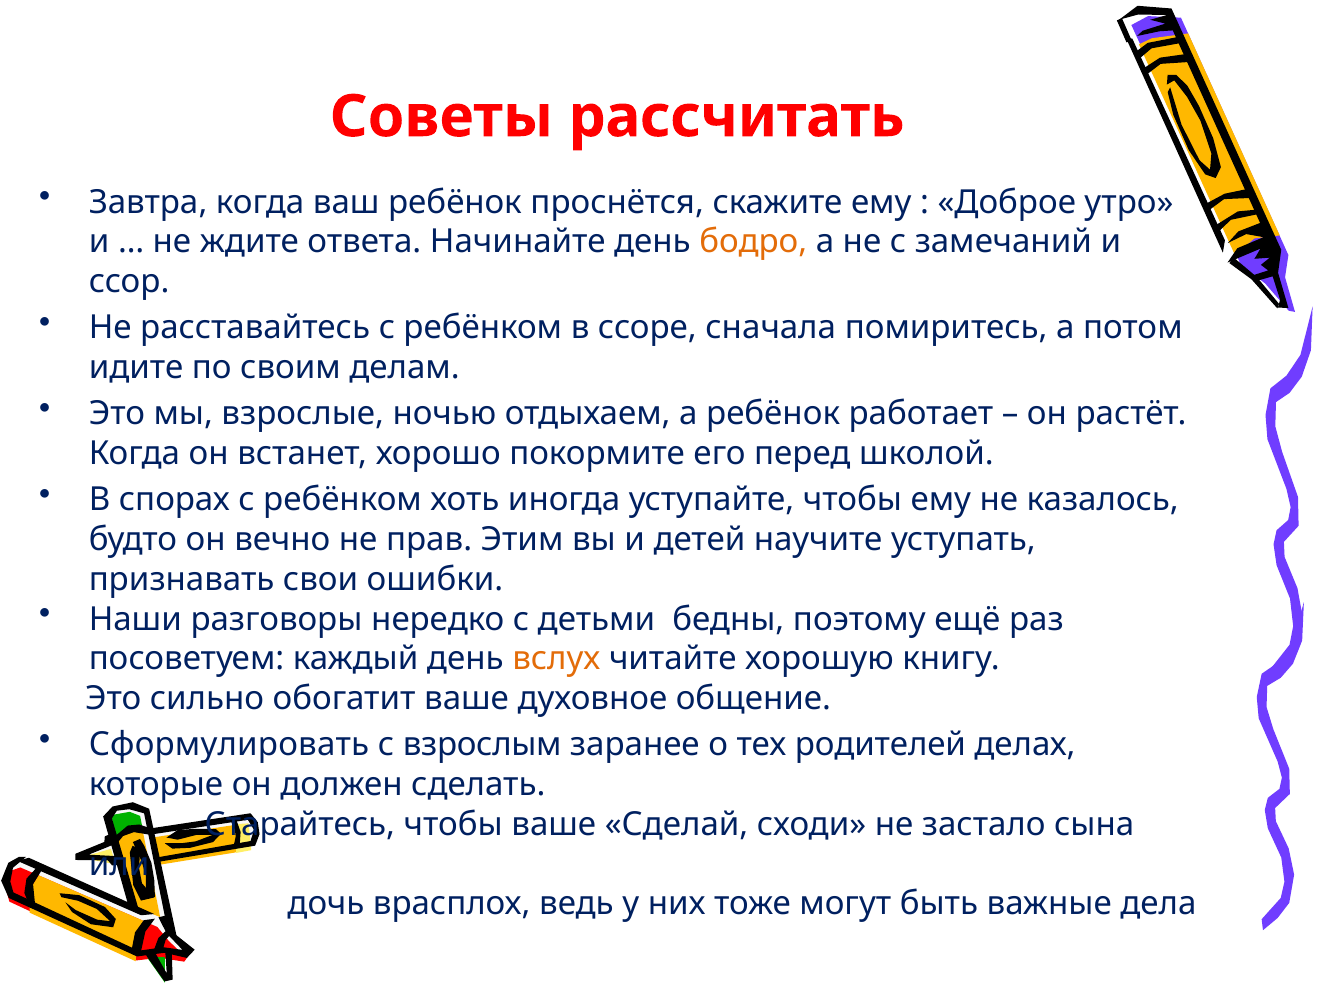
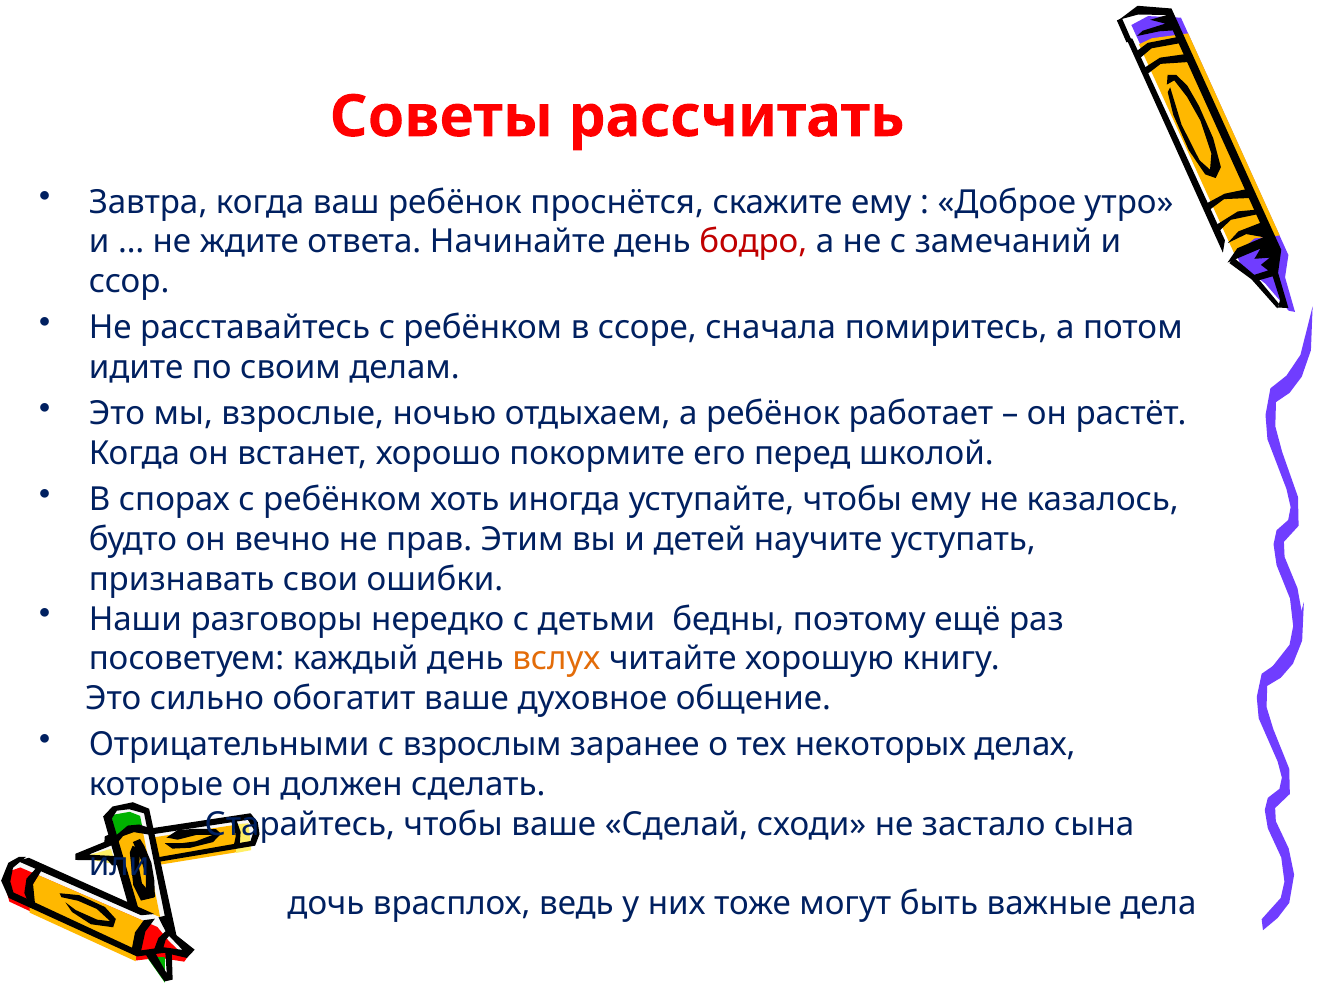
бодро colour: orange -> red (753, 242)
Сформулировать: Сформулировать -> Отрицательными (229, 745)
родителей: родителей -> некоторых (880, 745)
